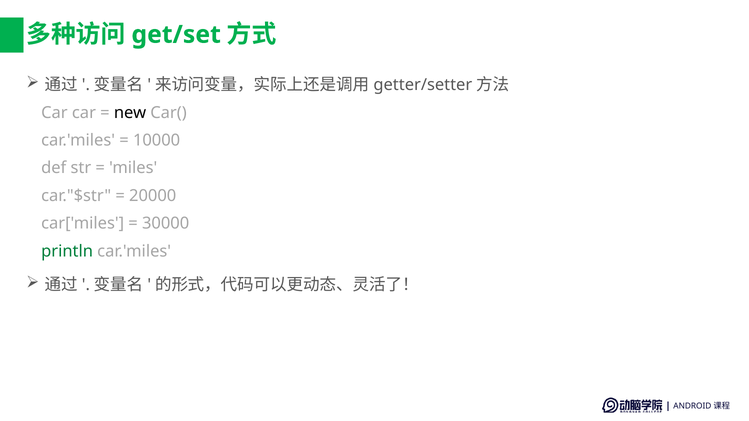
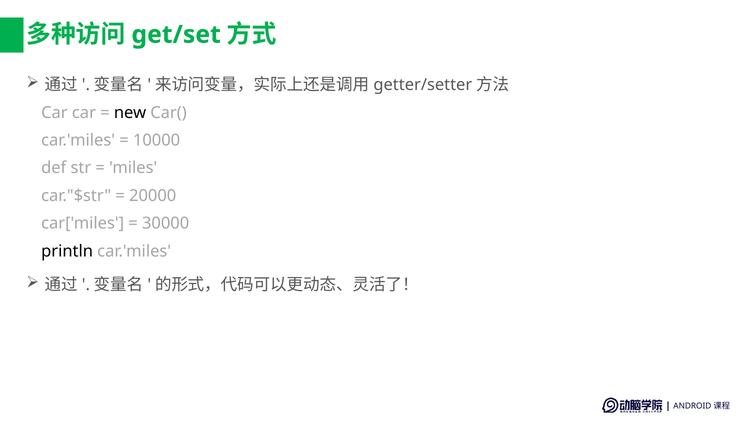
println colour: green -> black (67, 251)
